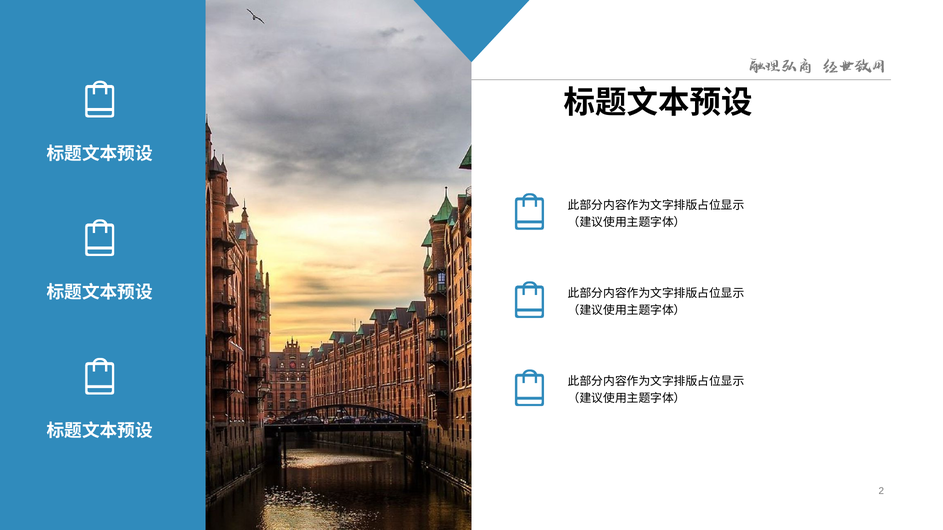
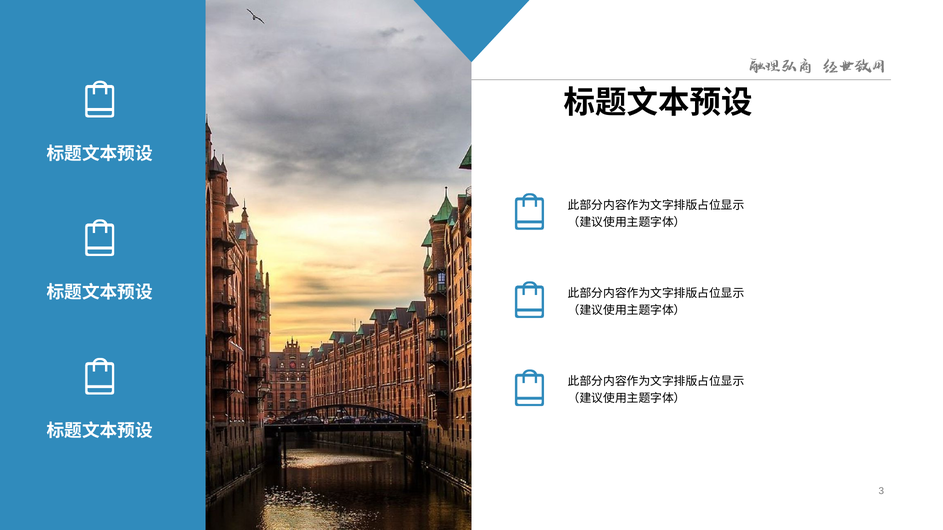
2: 2 -> 3 (881, 491)
